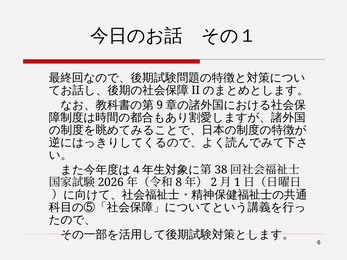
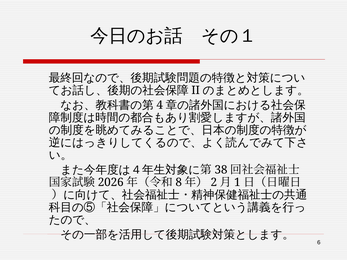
9: 9 -> 4 (160, 105)
